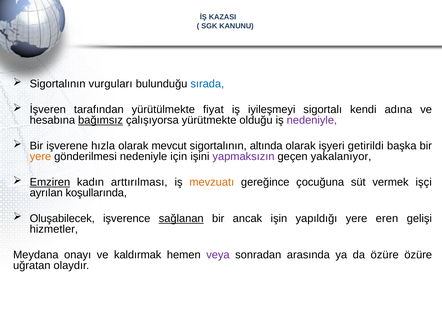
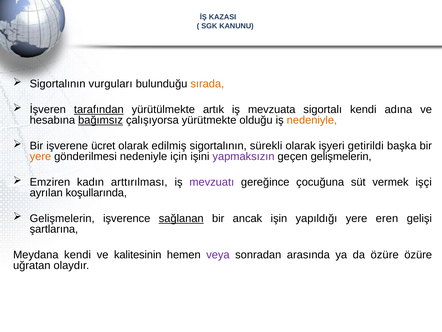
sırada colour: blue -> orange (207, 84)
tarafından underline: none -> present (99, 109)
fiyat: fiyat -> artık (214, 109)
iyileşmeyi: iyileşmeyi -> mevzuata (272, 109)
nedeniyle colour: purple -> orange (312, 120)
hızla: hızla -> ücret (103, 146)
mevcut: mevcut -> edilmiş (169, 146)
altında: altında -> sürekli (266, 146)
geçen yakalanıyor: yakalanıyor -> gelişmelerin (341, 156)
Emziren underline: present -> none (50, 182)
mevzuatı colour: orange -> purple (212, 182)
Oluşabilecek: Oluşabilecek -> Gelişmelerin (62, 218)
hizmetler: hizmetler -> şartlarına (54, 229)
Meydana onayı: onayı -> kendi (78, 254)
kaldırmak: kaldırmak -> kalitesinin (138, 254)
